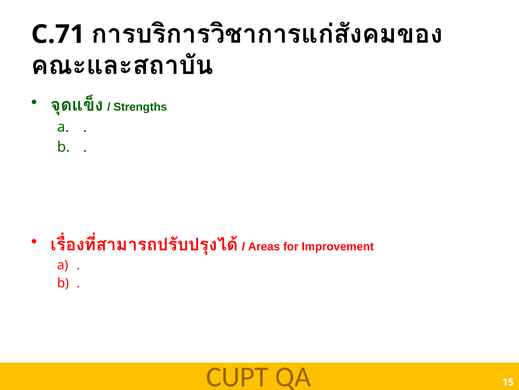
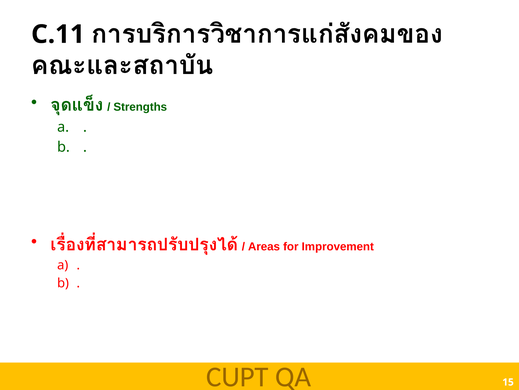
C.71: C.71 -> C.11 (58, 34)
